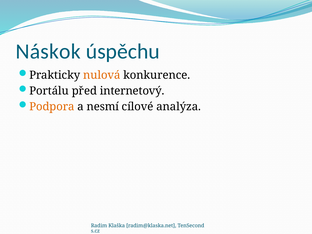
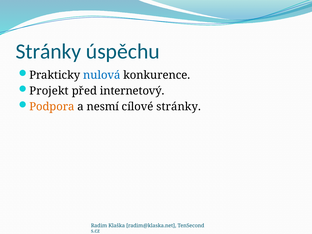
Náskok: Náskok -> Stránky (48, 52)
nulová colour: orange -> blue (102, 75)
Portálu: Portálu -> Projekt (49, 91)
cílové analýza: analýza -> stránky (179, 107)
